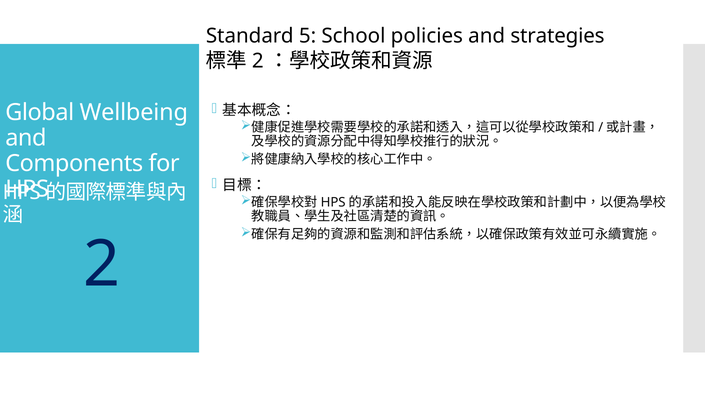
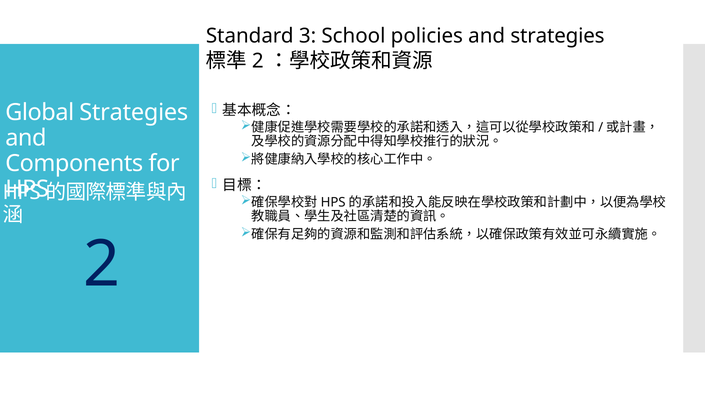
5: 5 -> 3 (308, 36)
Global Wellbeing: Wellbeing -> Strategies (134, 113)
